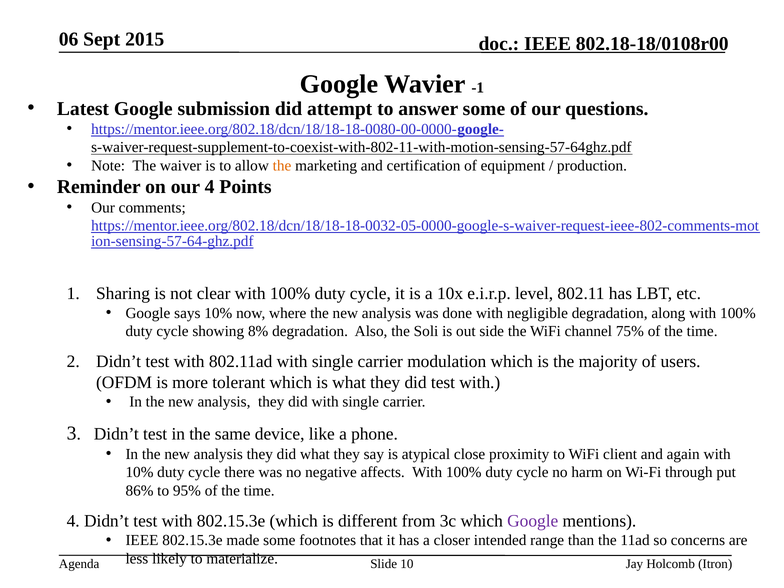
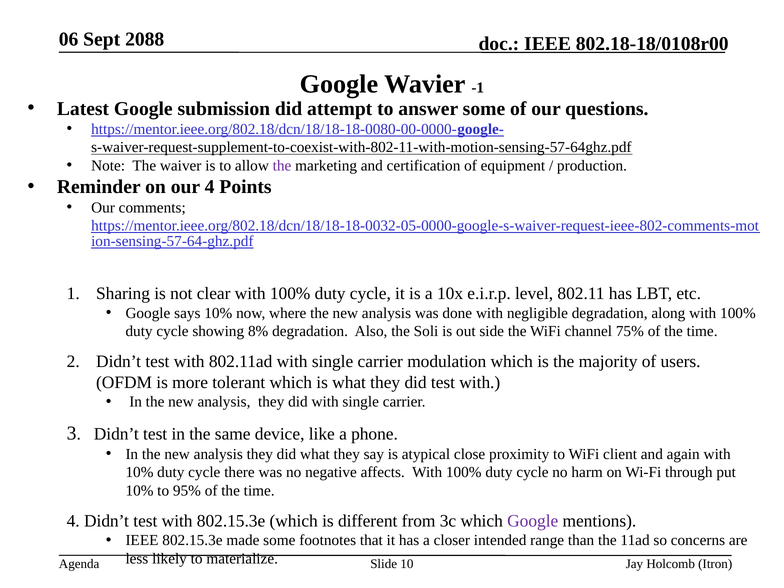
2015: 2015 -> 2088 (145, 39)
the colour: orange -> purple (282, 166)
86%: 86% -> 10% (139, 491)
